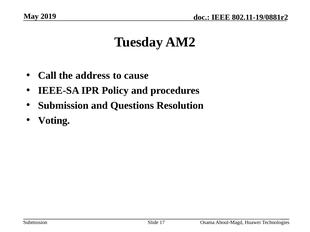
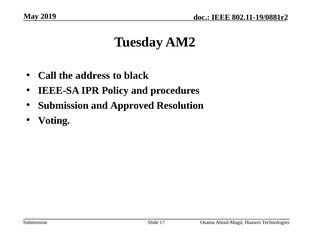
cause: cause -> black (136, 76)
Questions: Questions -> Approved (132, 106)
